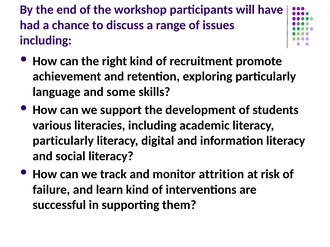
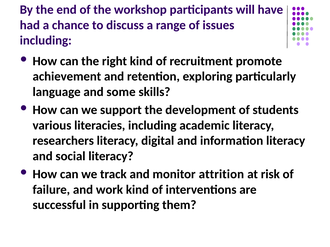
particularly: particularly -> researchers (63, 141)
learn: learn -> work (109, 190)
